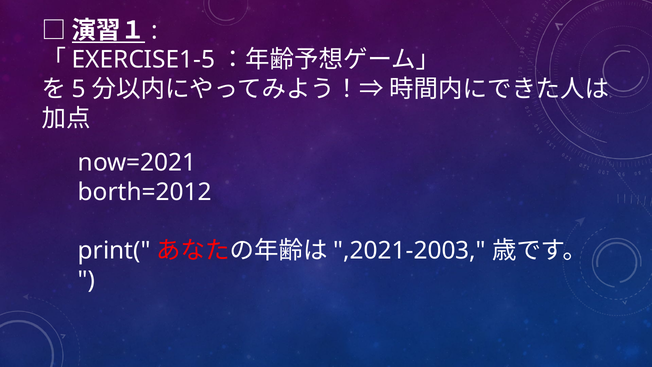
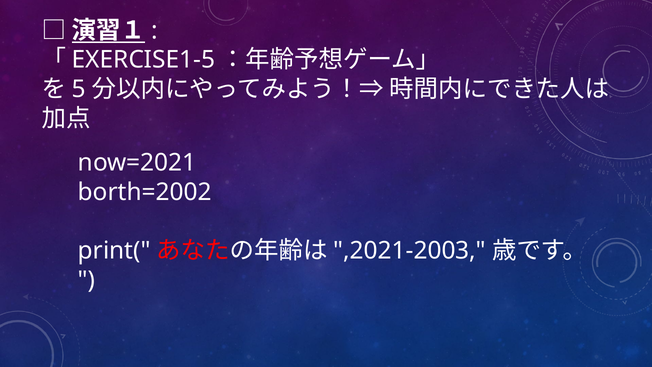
borth=2012: borth=2012 -> borth=2002 (145, 192)
